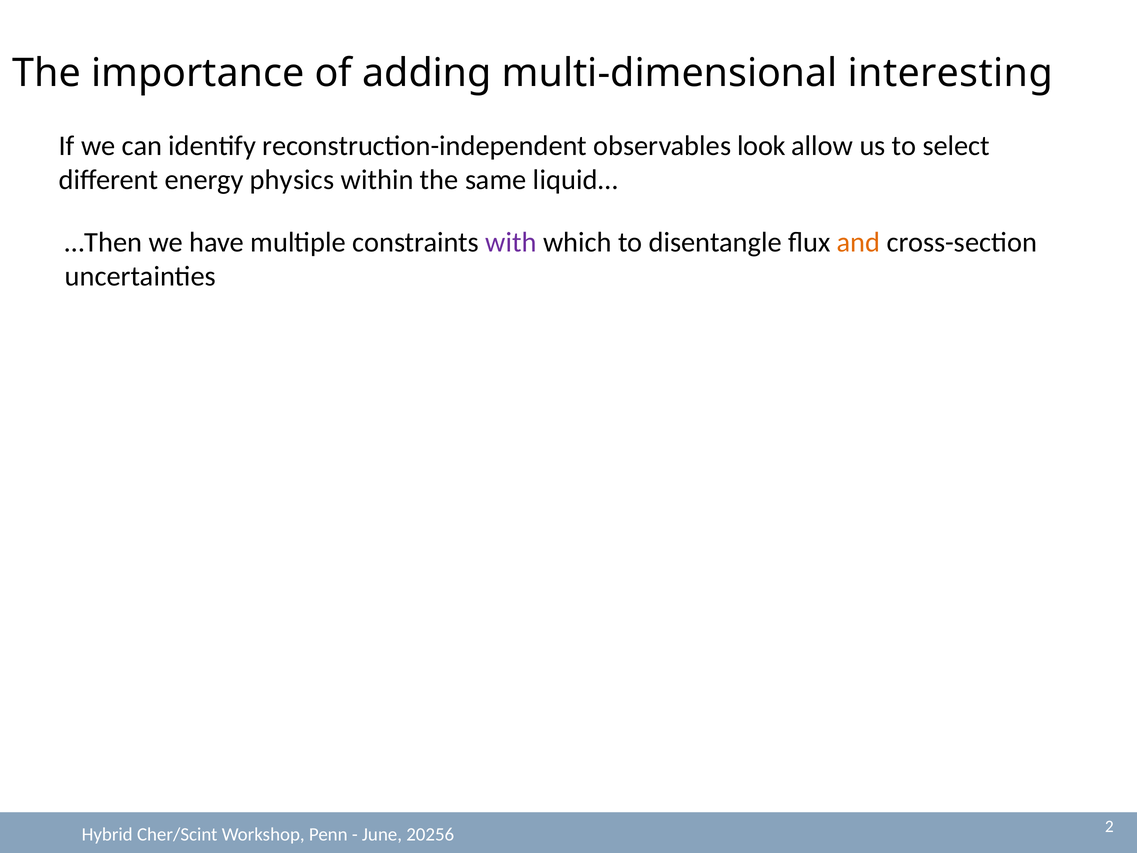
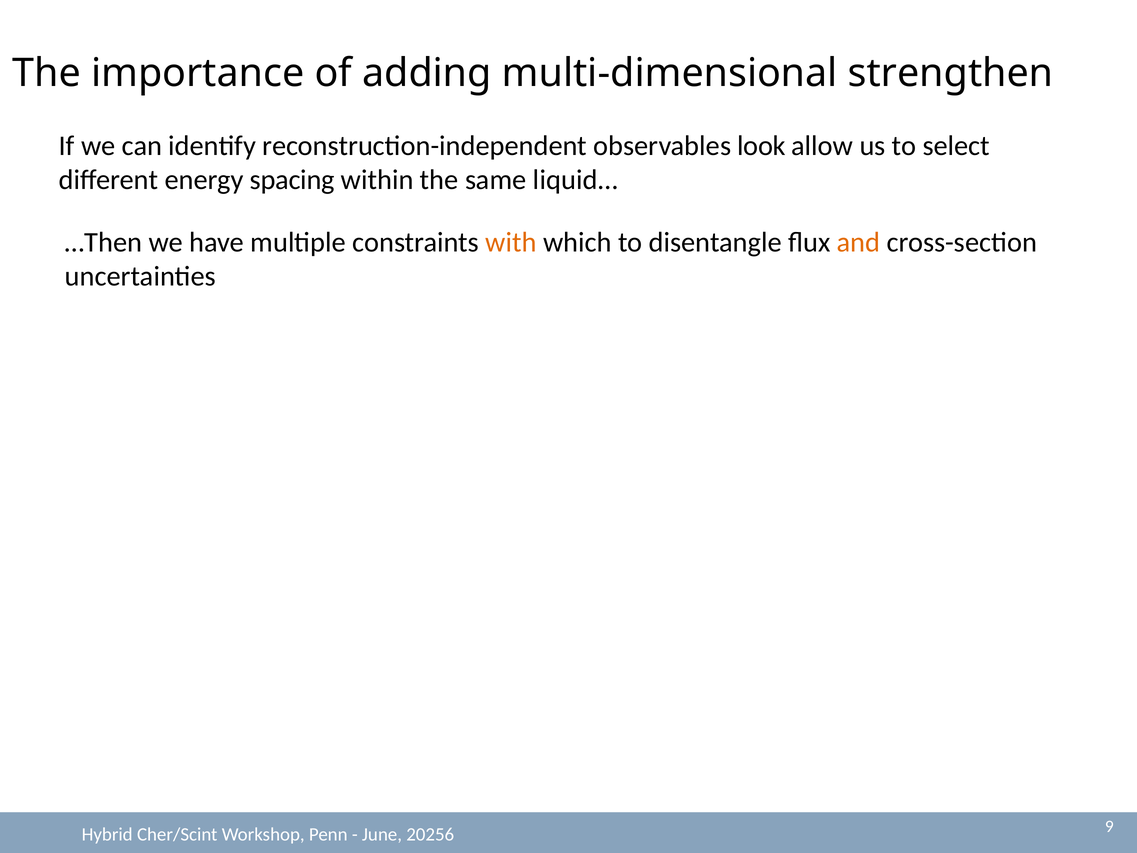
interesting: interesting -> strengthen (951, 73)
physics: physics -> spacing (292, 180)
with colour: purple -> orange (511, 242)
2: 2 -> 9 (1109, 826)
